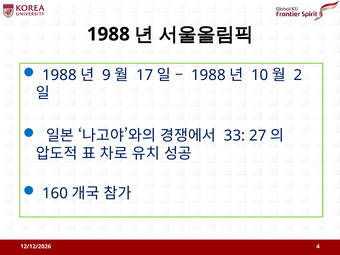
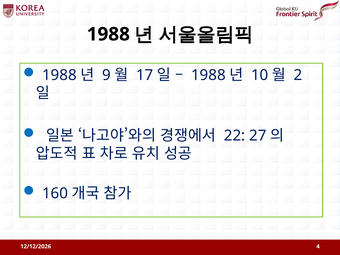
33: 33 -> 22 (235, 136)
